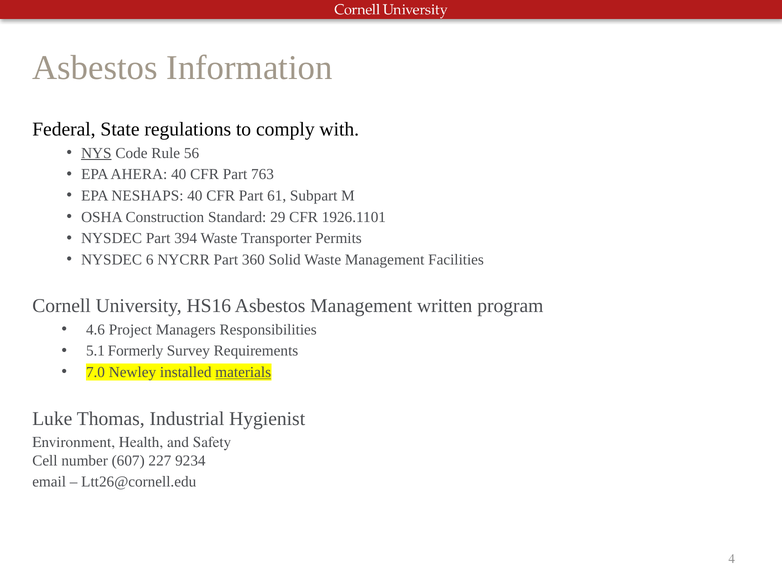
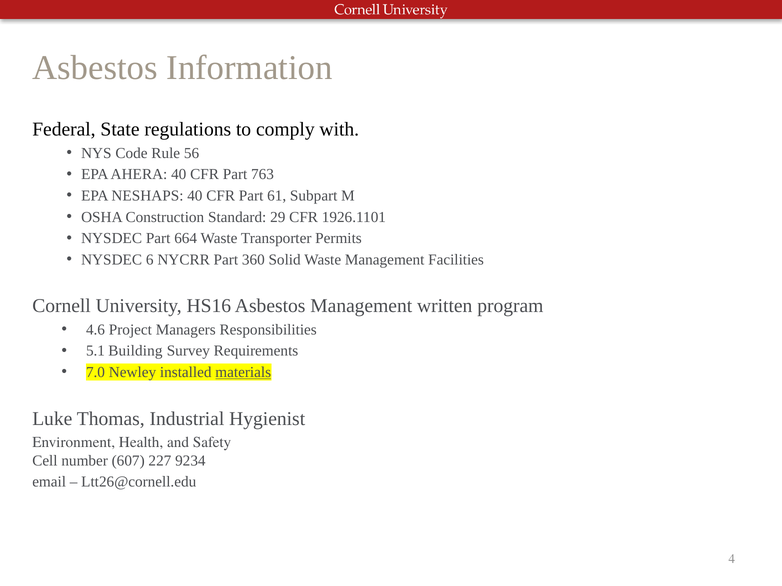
NYS underline: present -> none (96, 153)
394: 394 -> 664 (186, 239)
Formerly: Formerly -> Building (135, 351)
